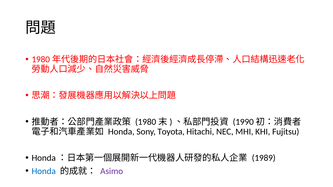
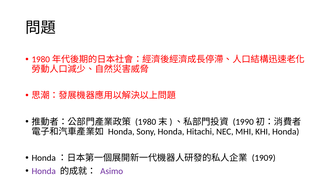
Sony Toyota: Toyota -> Honda (171, 132)
KHI Fujitsu: Fujitsu -> Honda (286, 132)
1989: 1989 -> 1909 (264, 158)
Honda colour: blue -> purple (44, 171)
